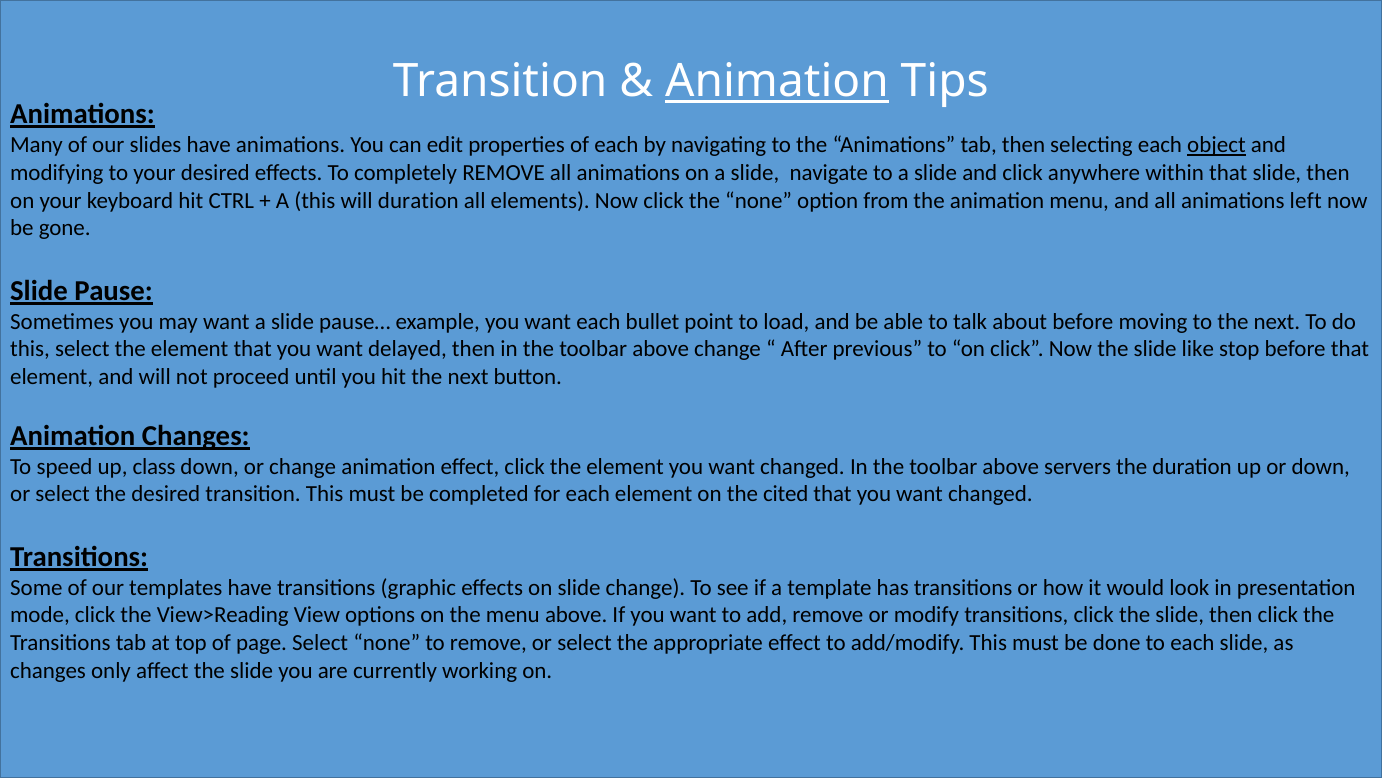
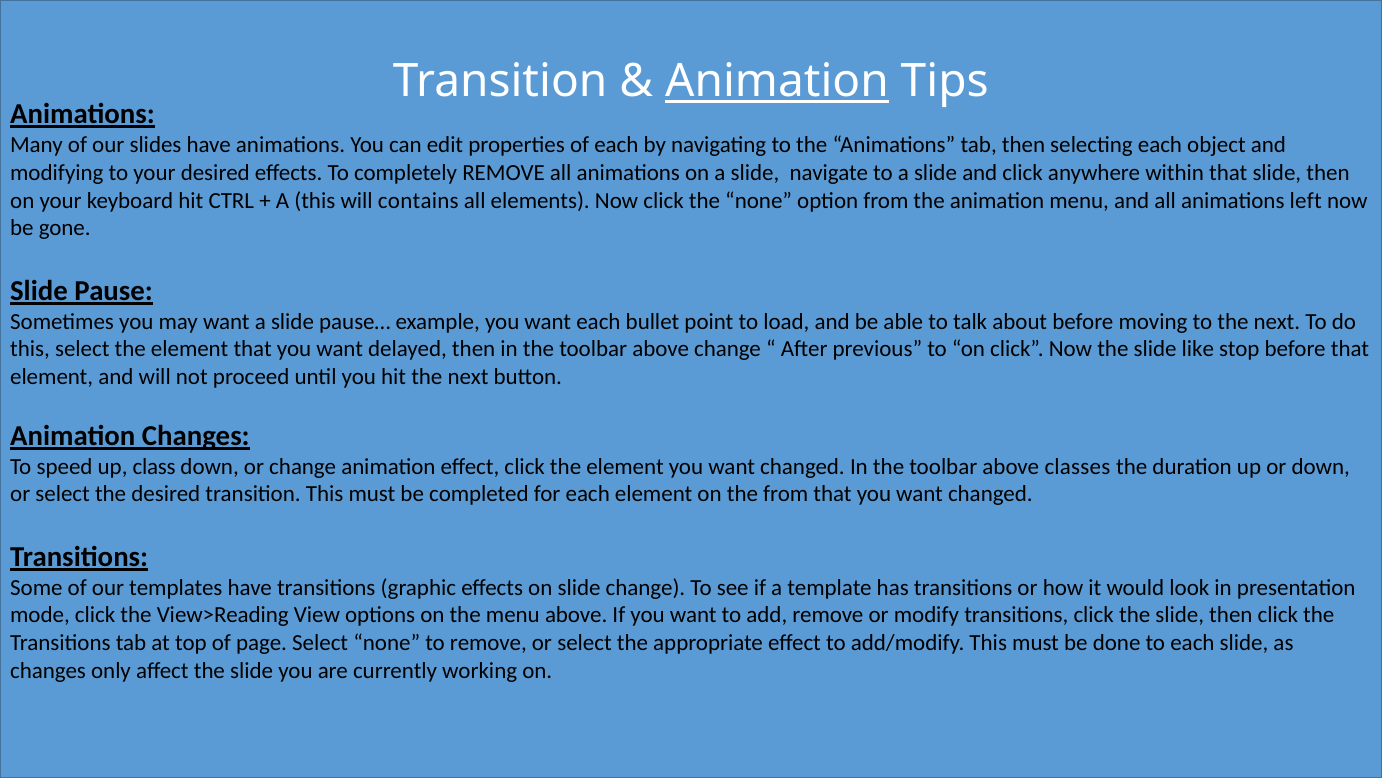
object underline: present -> none (1216, 145)
will duration: duration -> contains (418, 200)
servers: servers -> classes (1077, 466)
the cited: cited -> from (786, 494)
